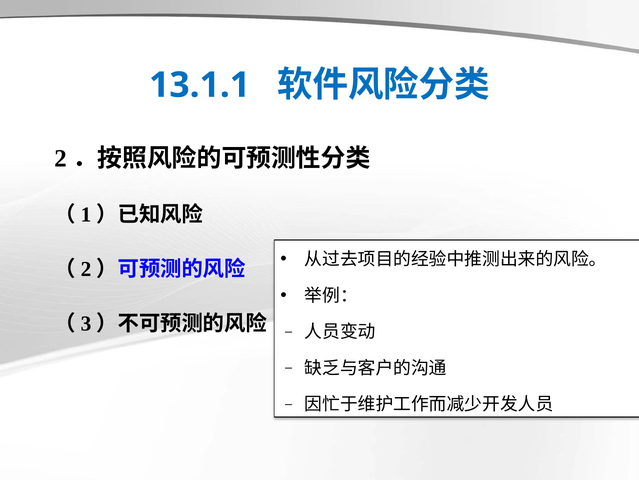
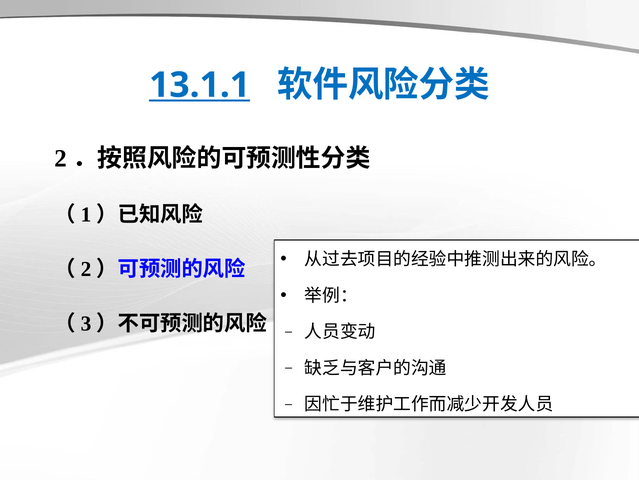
13.1.1 underline: none -> present (200, 85)
